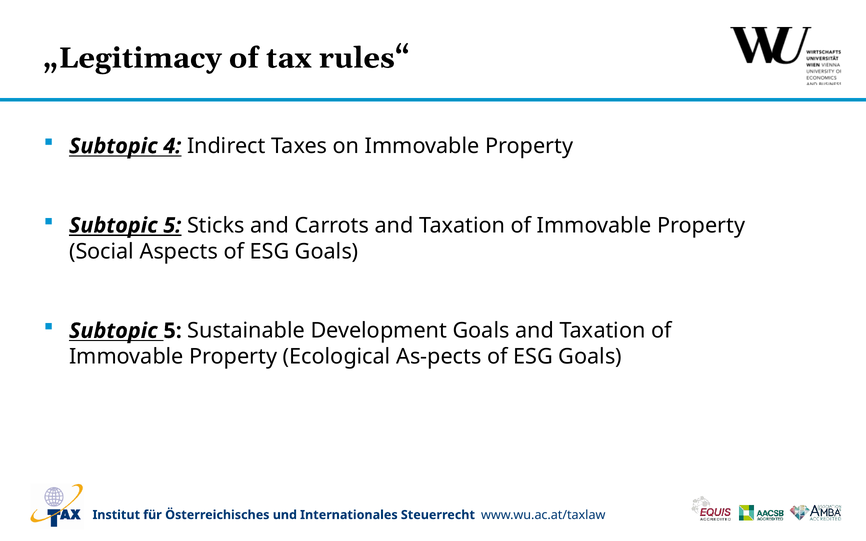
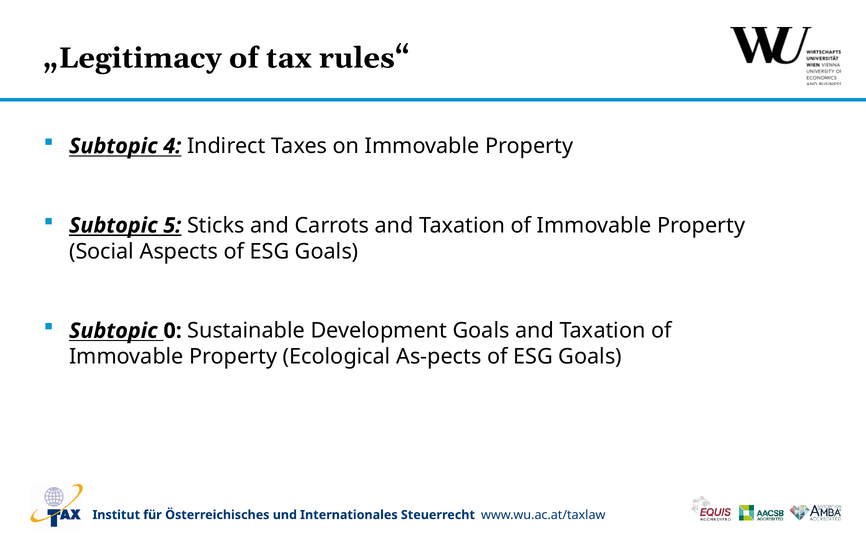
5: 5 -> 0 (173, 331)
